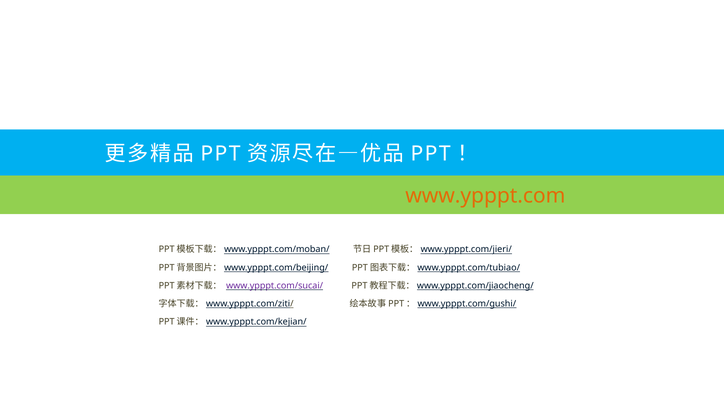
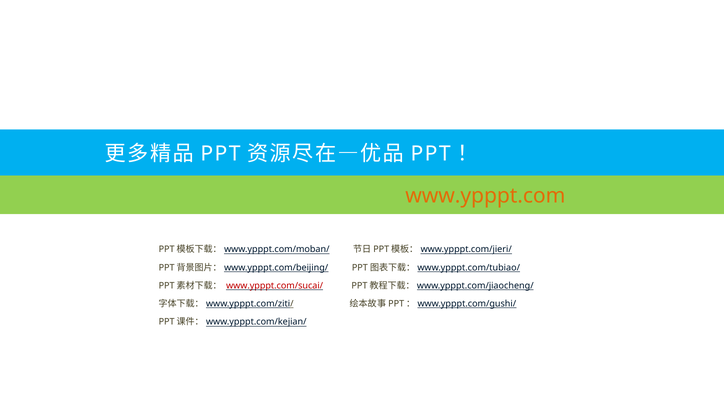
www.ypppt.com/sucai/ colour: purple -> red (275, 286)
